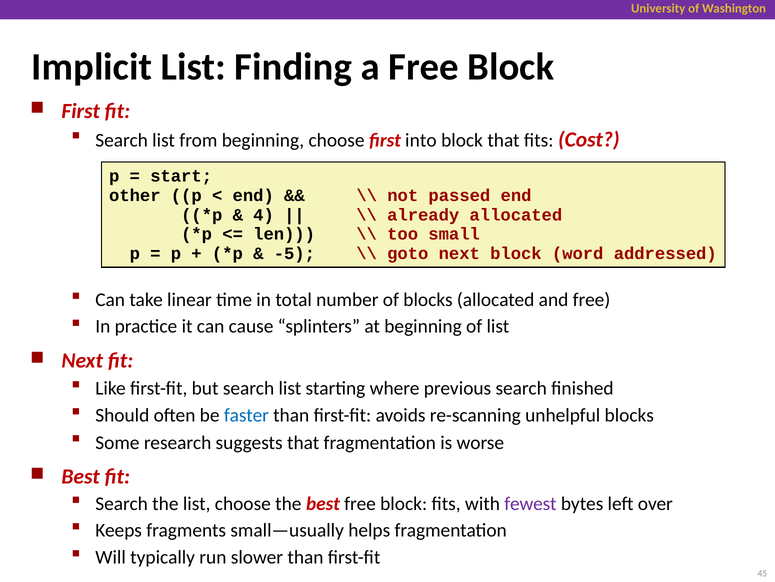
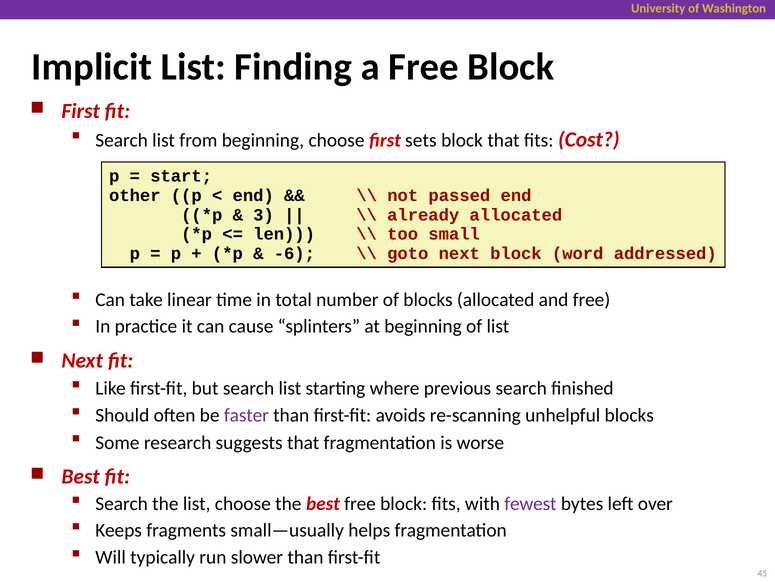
into: into -> sets (421, 140)
4: 4 -> 3 (264, 215)
-5: -5 -> -6 (294, 253)
faster colour: blue -> purple (246, 415)
